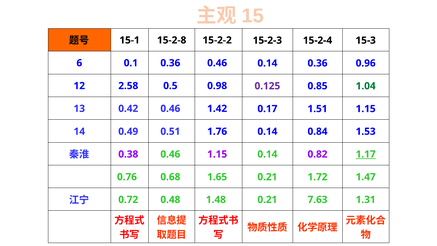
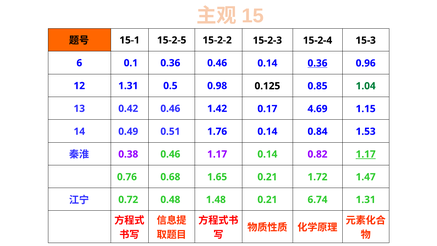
15-2-8: 15-2-8 -> 15-2-5 (172, 40)
0.36 underline: none -> present (318, 63)
12 2.58: 2.58 -> 1.31 (128, 86)
0.125 colour: purple -> black (267, 86)
1.51: 1.51 -> 4.69 (318, 109)
0.46 1.15: 1.15 -> 1.17 (217, 154)
7.63: 7.63 -> 6.74 (318, 200)
